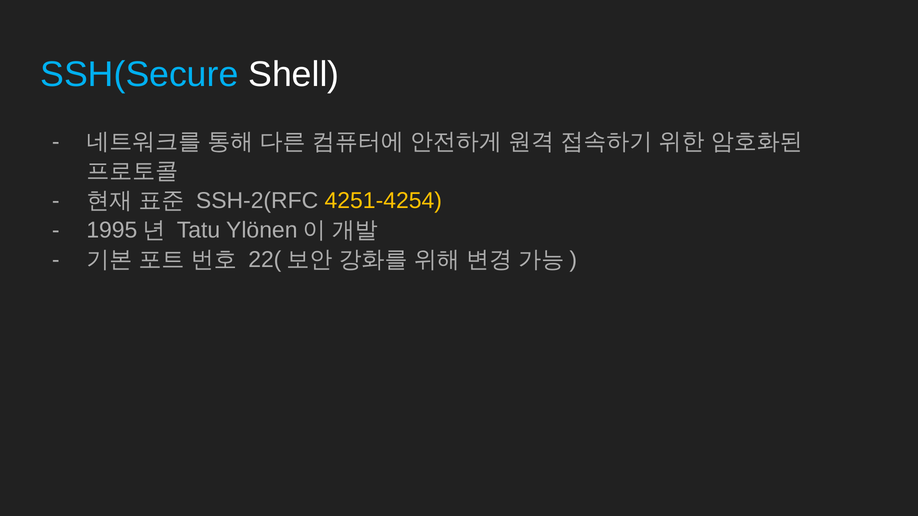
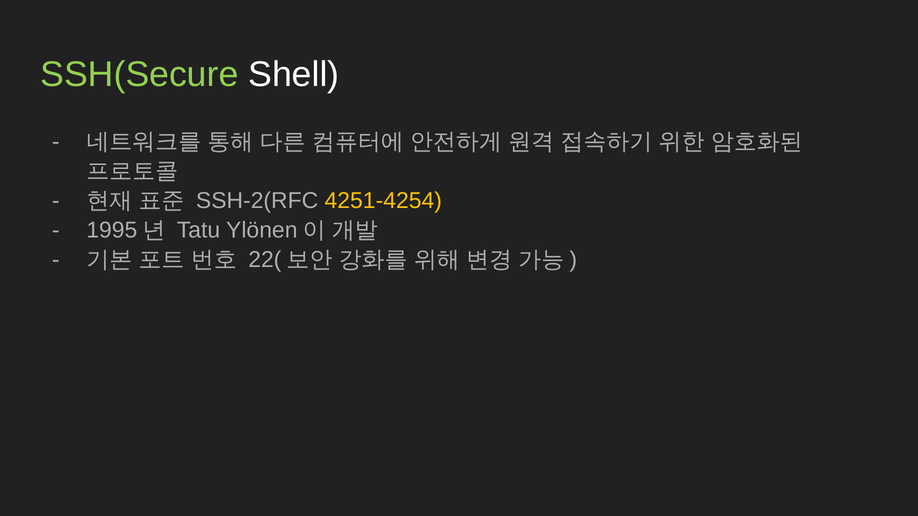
SSH(Secure colour: light blue -> light green (139, 74)
